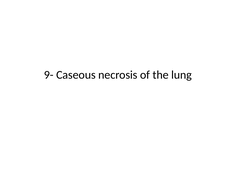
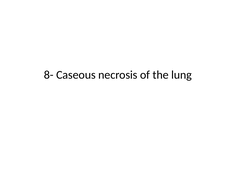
9-: 9- -> 8- (49, 75)
